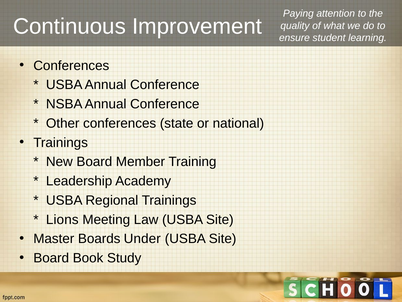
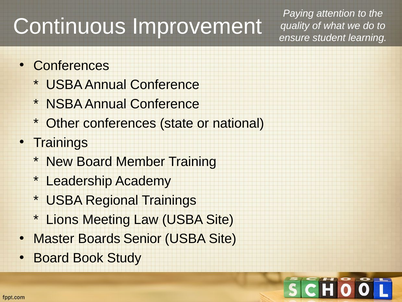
Under: Under -> Senior (142, 238)
